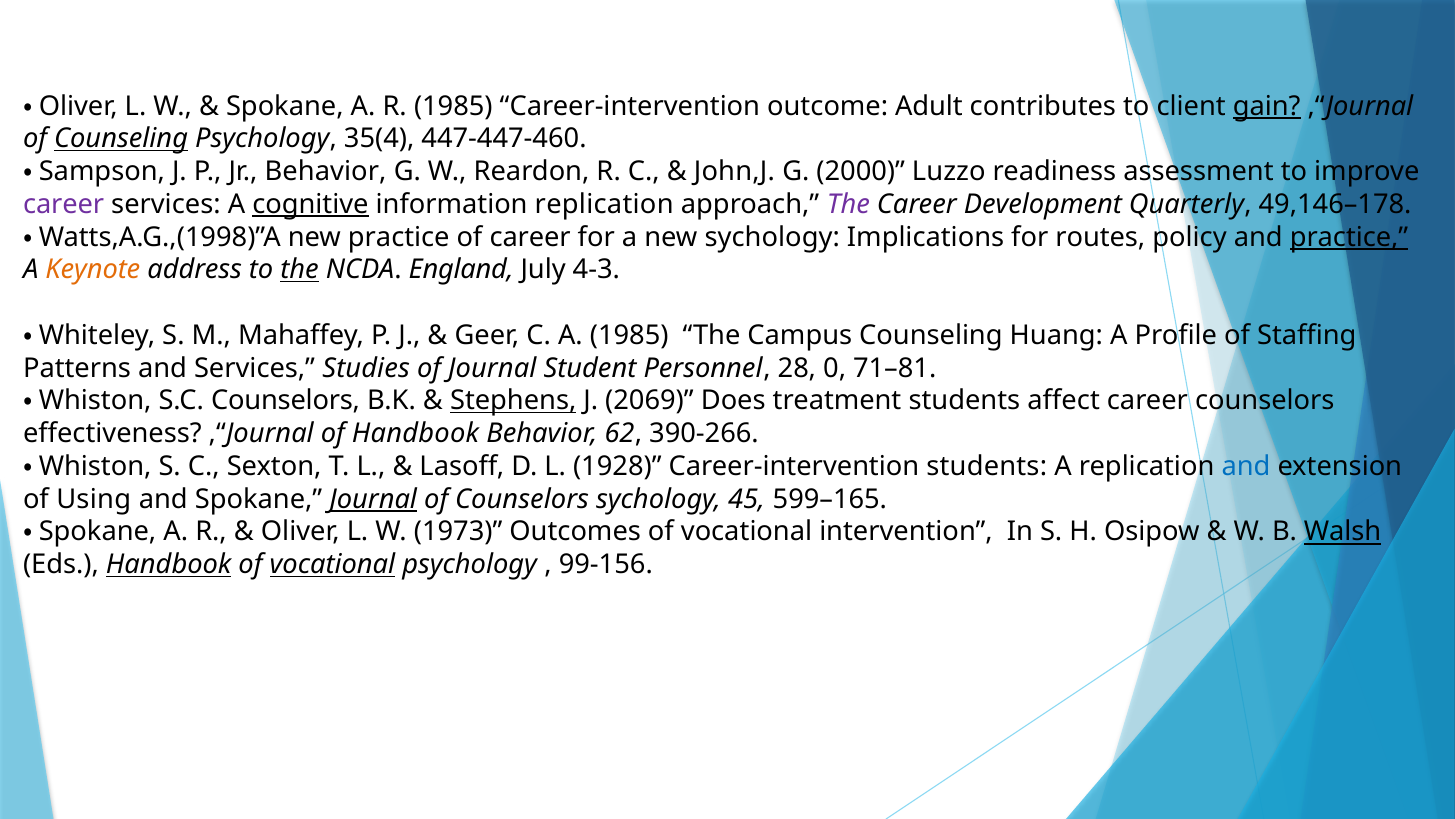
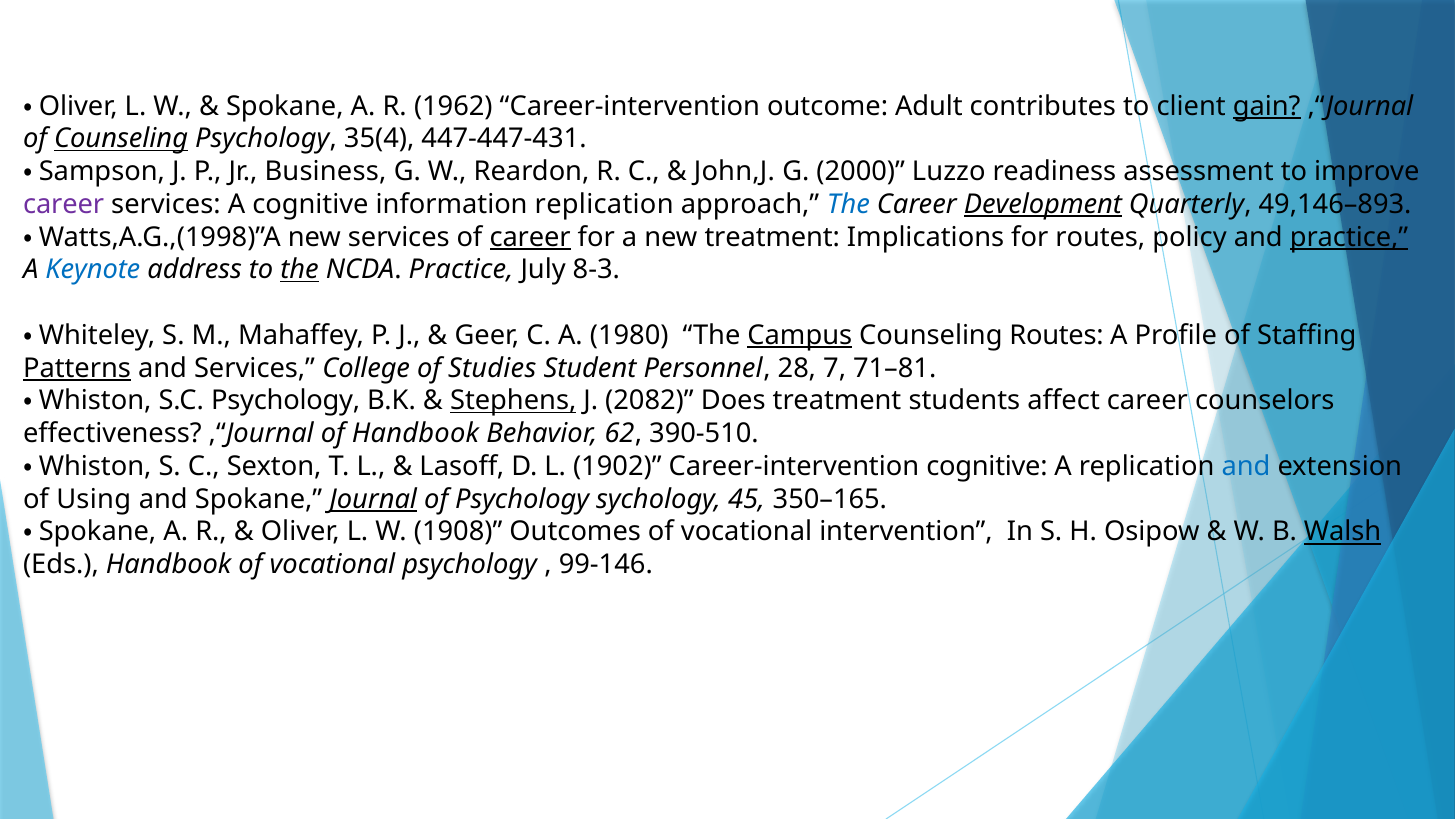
R 1985: 1985 -> 1962 (453, 106)
447-447-460: 447-447-460 -> 447-447-431 (504, 139)
Jr Behavior: Behavior -> Business (325, 171)
cognitive underline: present -> none (310, 204)
The colour: purple -> blue (848, 204)
Development underline: none -> present (1043, 204)
49,146–178: 49,146–178 -> 49,146–893 (1335, 204)
new practice: practice -> services (399, 237)
career underline: none -> present (530, 237)
new sychology: sychology -> treatment (772, 237)
Keynote colour: orange -> blue (93, 270)
NCDA England: England -> Practice (461, 270)
4-3: 4-3 -> 8-3 (596, 270)
A 1985: 1985 -> 1980 (629, 335)
Campus underline: none -> present (800, 335)
Counseling Huang: Huang -> Routes (1056, 335)
Patterns underline: none -> present (77, 368)
Studies: Studies -> College (366, 368)
of Journal: Journal -> Studies (492, 368)
0: 0 -> 7 (835, 368)
S.C Counselors: Counselors -> Psychology (286, 401)
2069: 2069 -> 2082 (649, 401)
390-266: 390-266 -> 390-510 (704, 433)
1928: 1928 -> 1902 (617, 466)
Career-intervention students: students -> cognitive (987, 466)
of Counselors: Counselors -> Psychology (522, 499)
599–165: 599–165 -> 350–165 (830, 499)
1973: 1973 -> 1908 (458, 532)
Handbook underline: present -> none (169, 564)
vocational underline: present -> none (332, 564)
99-156: 99-156 -> 99-146 (606, 564)
